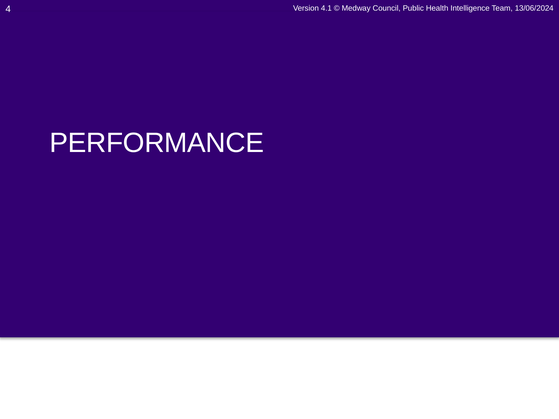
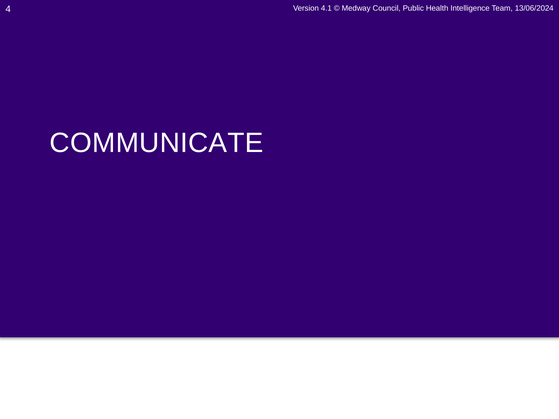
PERFORMANCE: PERFORMANCE -> COMMUNICATE (157, 143)
